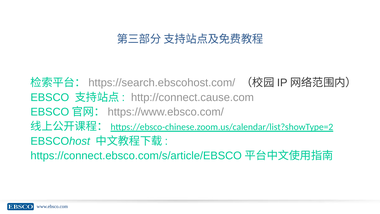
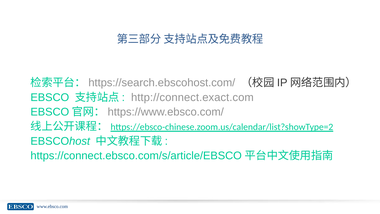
http://connect.cause.com: http://connect.cause.com -> http://connect.exact.com (192, 97)
